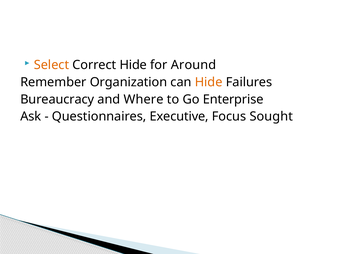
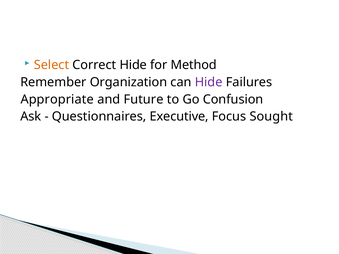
Around: Around -> Method (194, 65)
Hide colour: orange -> purple (209, 82)
Bureaucracy: Bureaucracy -> Appropriate (57, 99)
Where: Where -> Future (144, 99)
Enterprise: Enterprise -> Confusion (233, 99)
